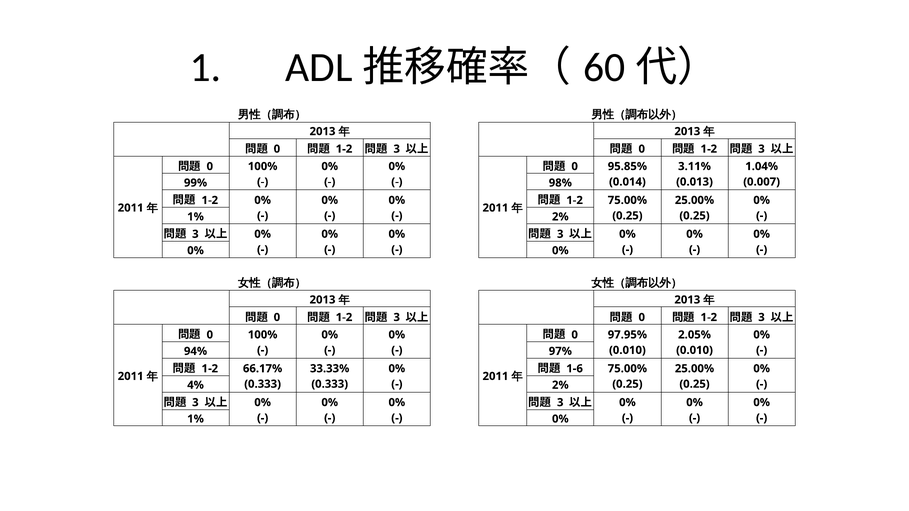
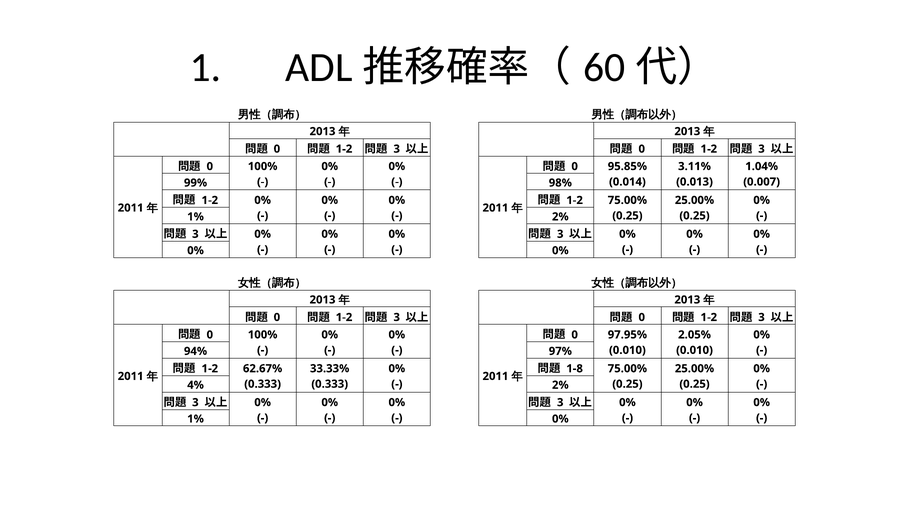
66.17%: 66.17% -> 62.67% (263, 369)
1-6: 1-6 -> 1-8 (575, 369)
